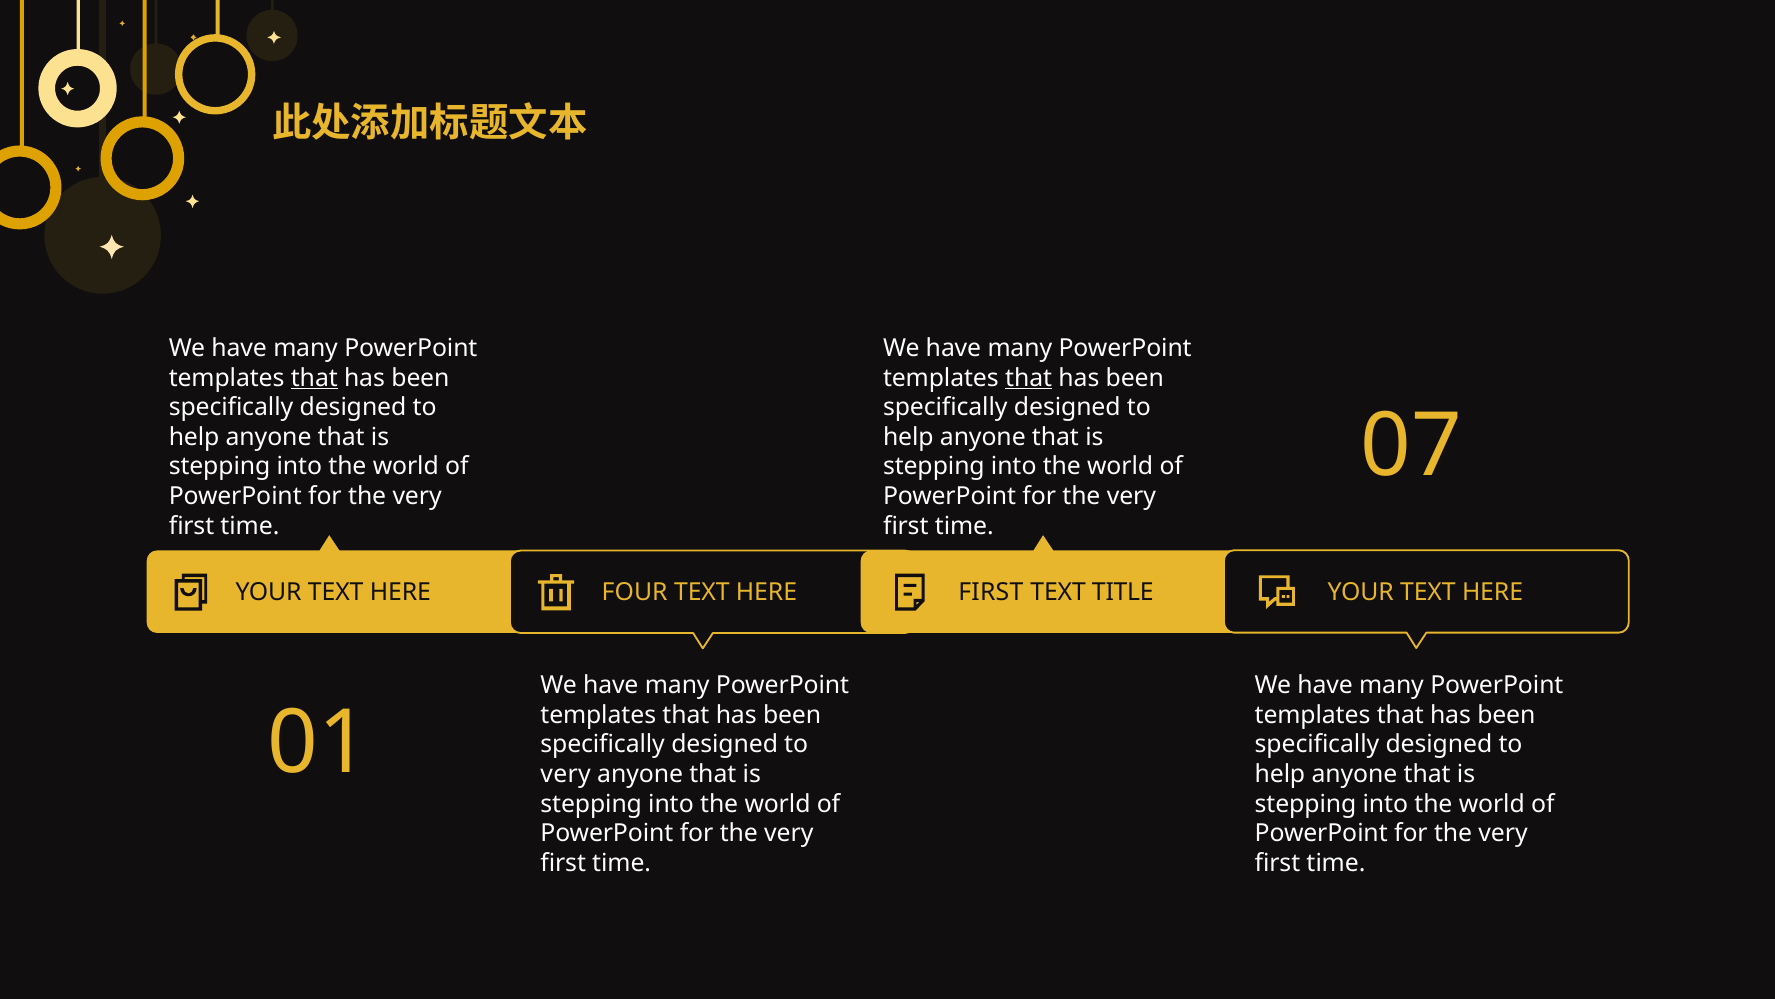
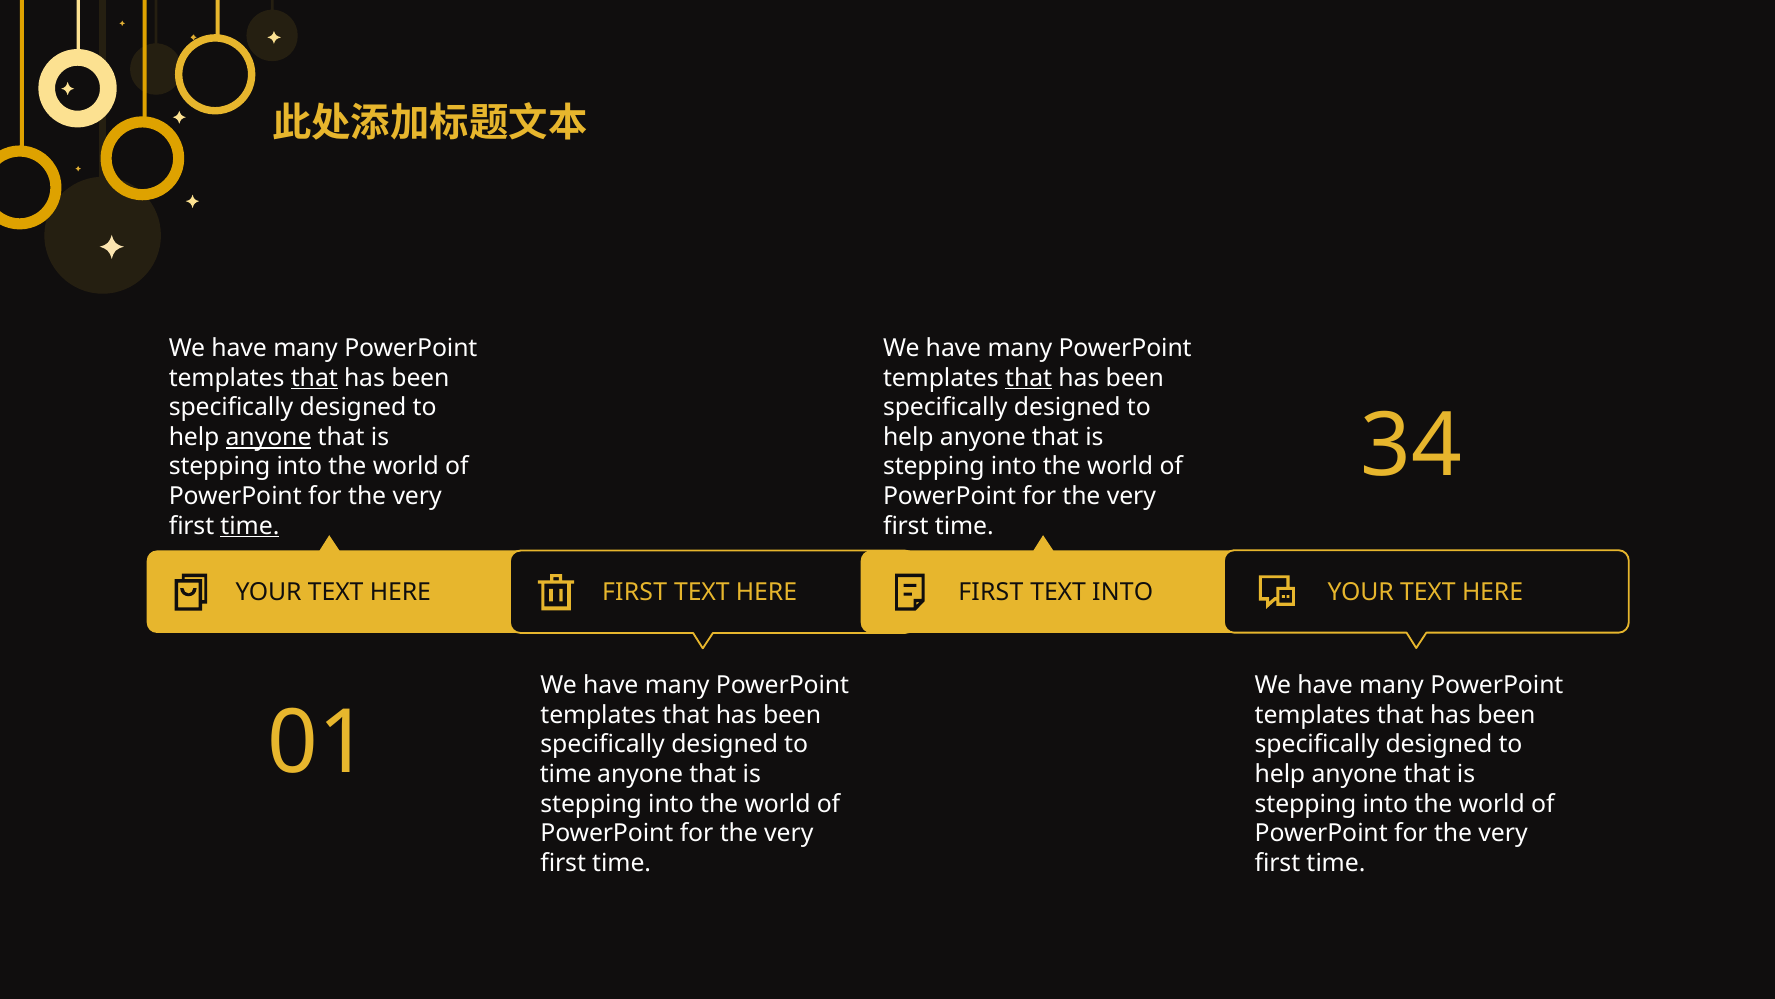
07: 07 -> 34 (1411, 446)
anyone underline: none -> present (269, 437)
time underline: none -> present (250, 526)
YOUR TEXT HERE FOUR: FOUR -> FIRST (635, 592)
TEXT TITLE: TITLE -> INTO (1123, 592)
very: very -> time (566, 774)
